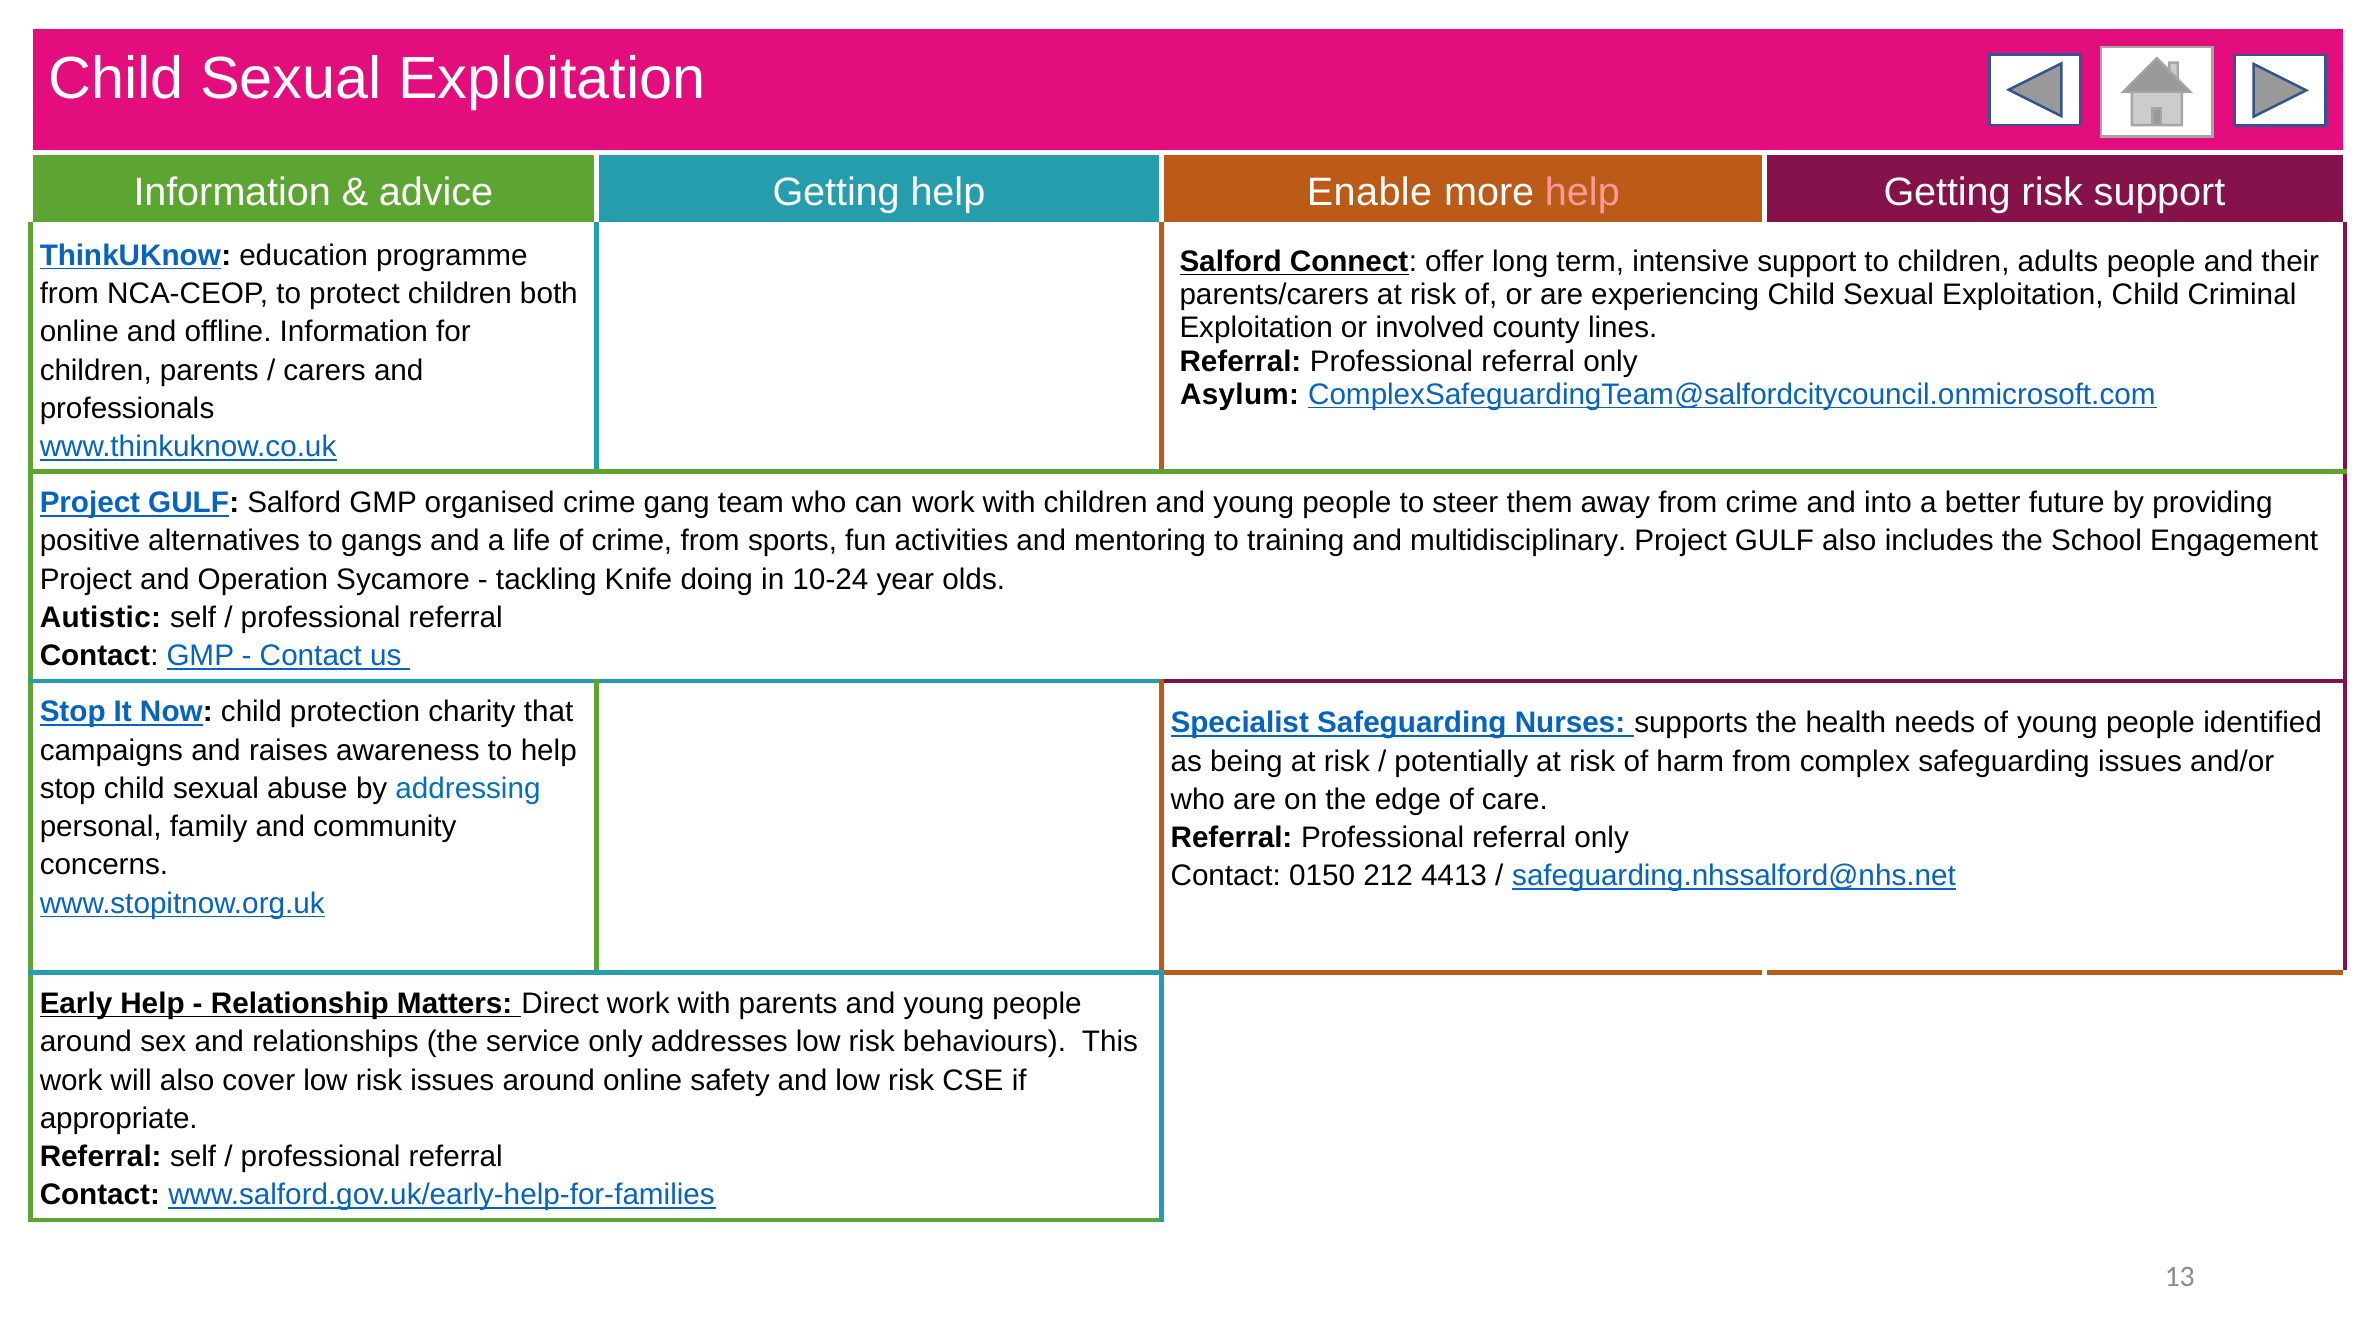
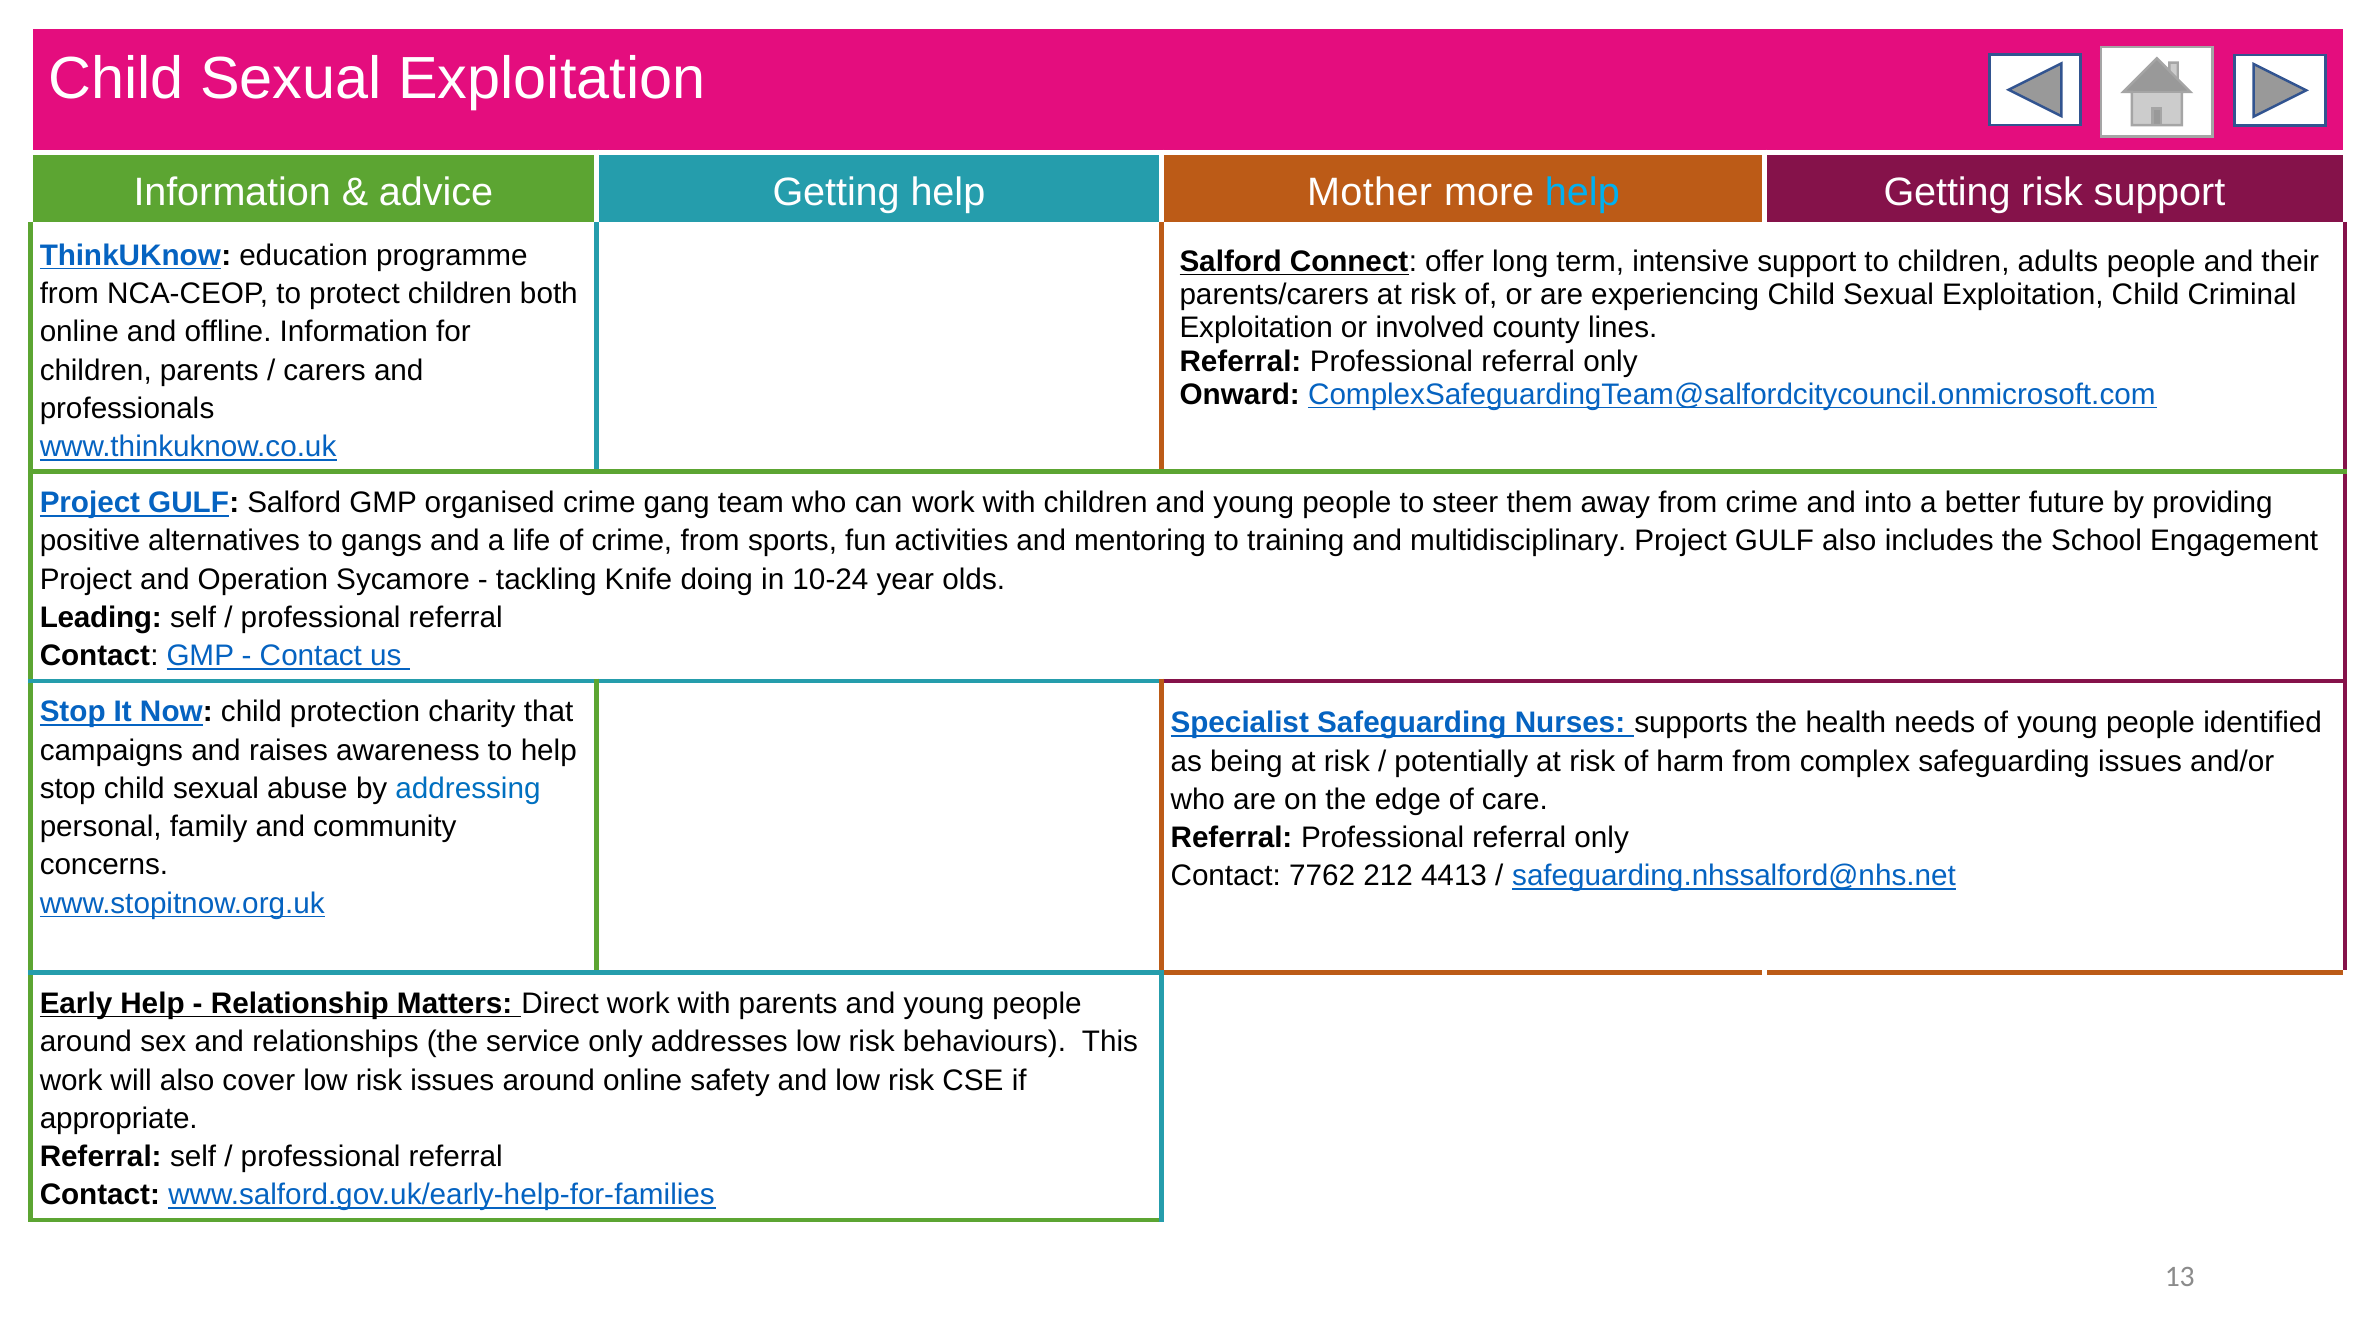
Enable: Enable -> Mother (1370, 192)
help colour: pink -> light blue (1582, 192)
Asylum: Asylum -> Onward (1240, 394)
Autistic: Autistic -> Leading (101, 617)
0150: 0150 -> 7762 (1322, 876)
